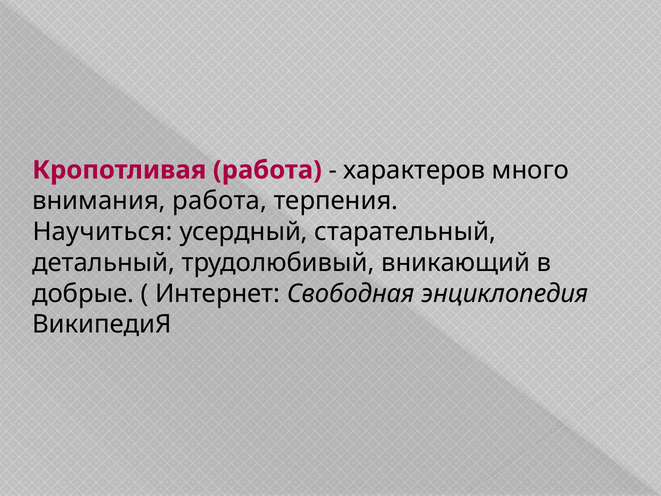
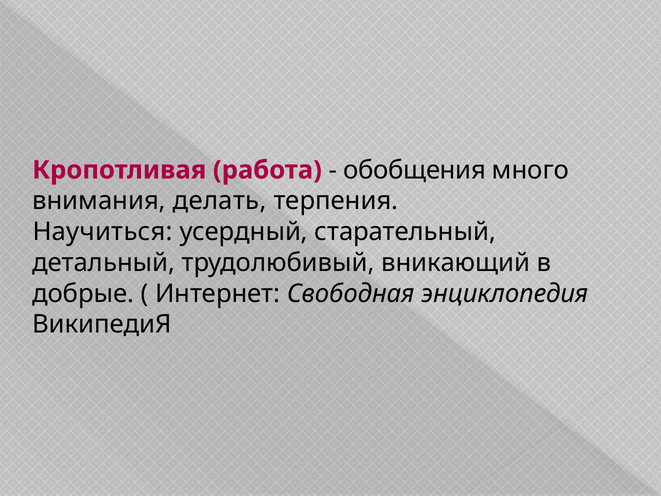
характеров: характеров -> обобщения (415, 170)
внимания работа: работа -> делать (220, 201)
